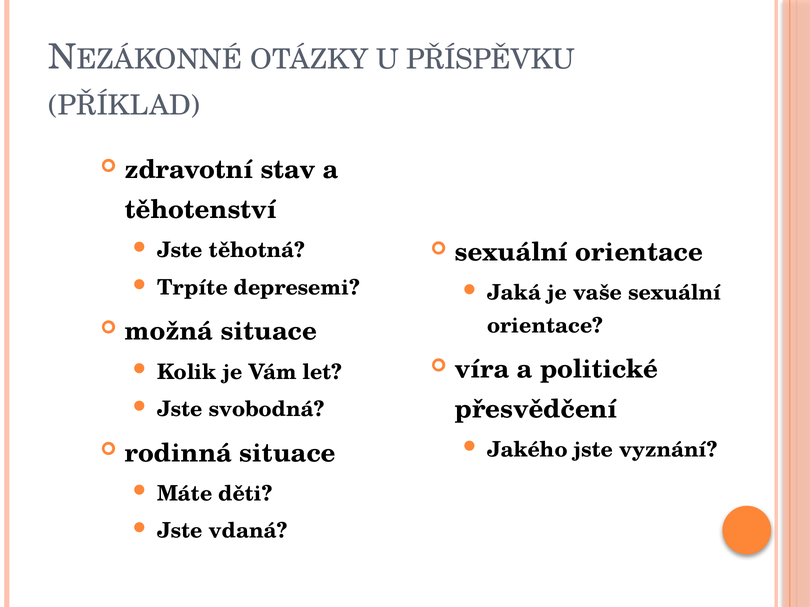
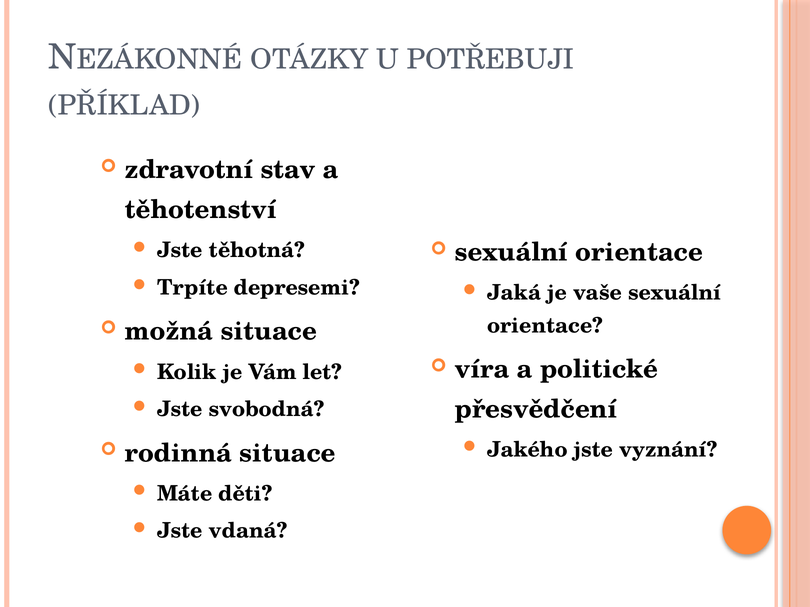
PŘÍSPĚVKU: PŘÍSPĚVKU -> POTŘEBUJI (490, 60)
